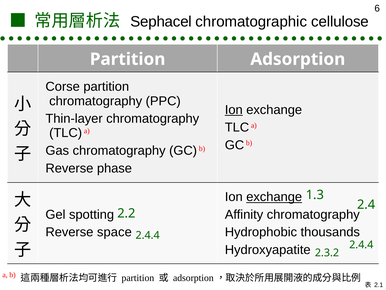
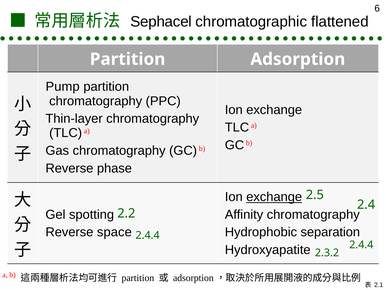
cellulose: cellulose -> flattened (340, 22)
Corse: Corse -> Pump (63, 86)
Ion underline: present -> none (234, 110)
1.3: 1.3 -> 2.5 (315, 195)
thousands: thousands -> separation (330, 232)
